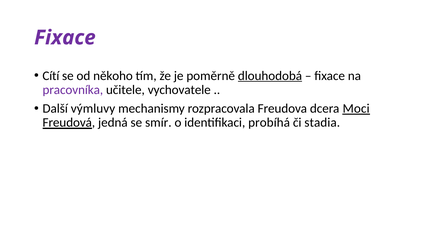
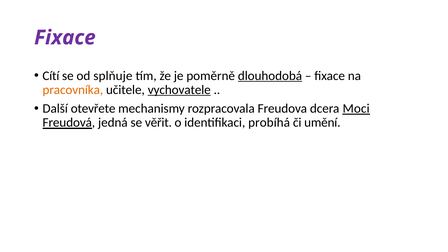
někoho: někoho -> splňuje (113, 76)
pracovníka colour: purple -> orange (73, 90)
vychovatele underline: none -> present (179, 90)
výmluvy: výmluvy -> otevřete (93, 109)
smír: smír -> věřit (158, 123)
stadia: stadia -> umění (322, 123)
